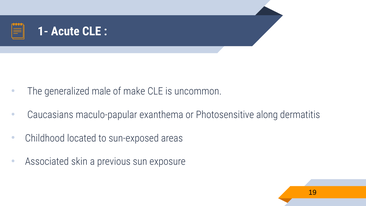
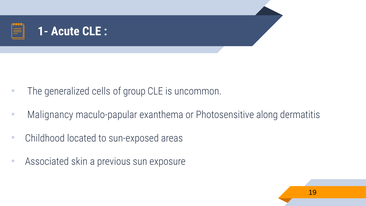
male: male -> cells (101, 91)
make: make -> group (134, 91)
Caucasians: Caucasians -> Malignancy (50, 115)
